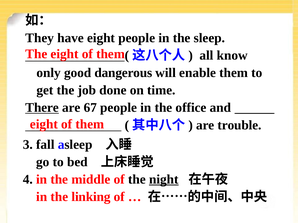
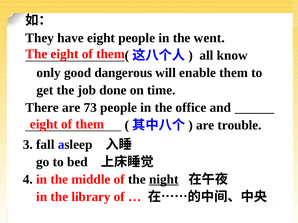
sleep: sleep -> went (209, 38)
There underline: present -> none (42, 108)
67: 67 -> 73 (90, 108)
linking: linking -> library (91, 197)
